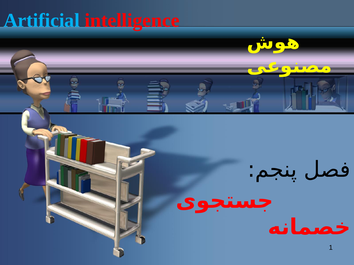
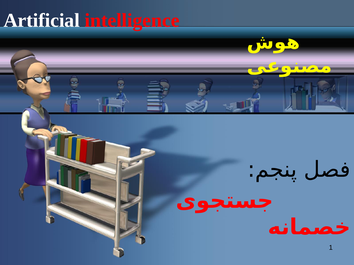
Artificial colour: light blue -> white (42, 21)
